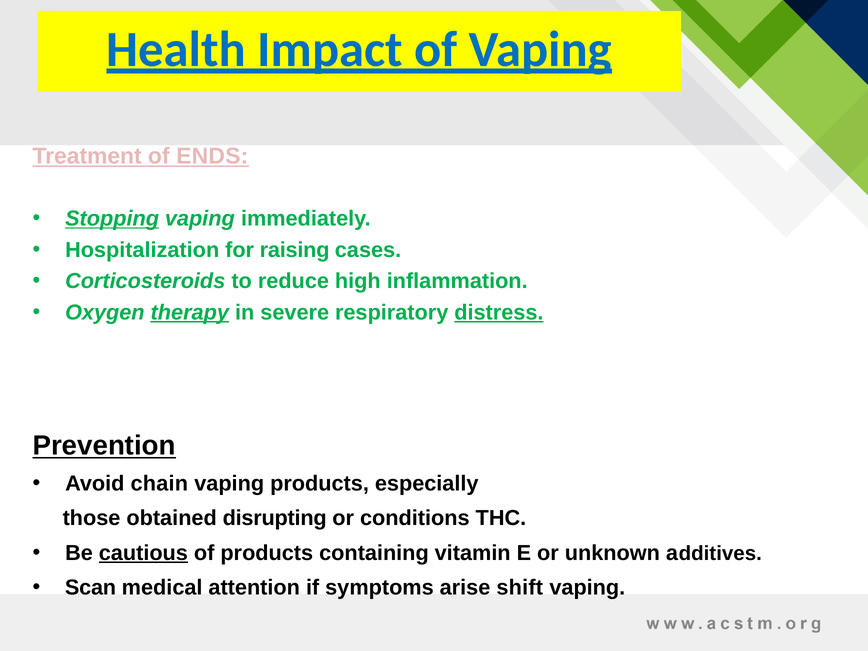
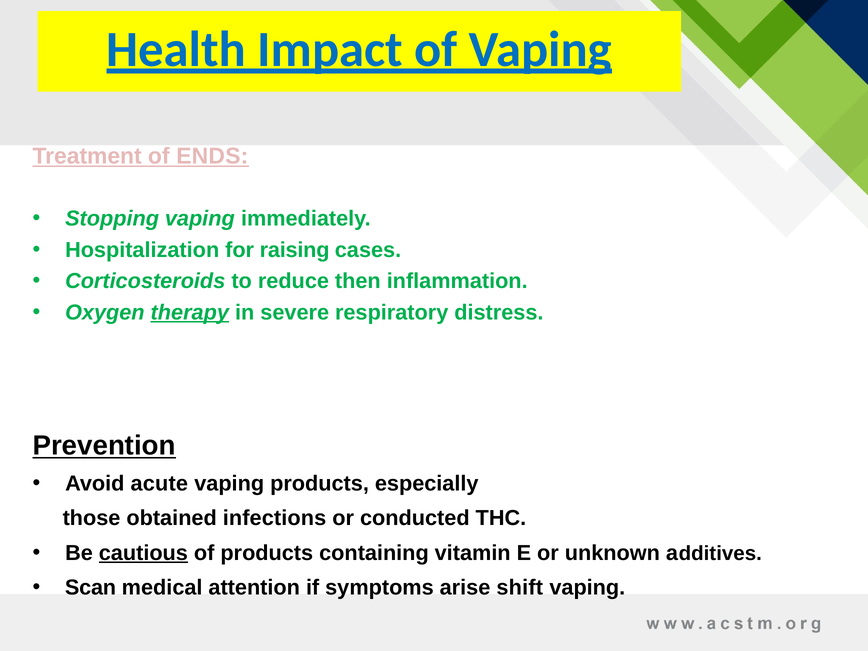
Stopping underline: present -> none (112, 219)
high: high -> then (358, 281)
distress underline: present -> none (499, 312)
chain: chain -> acute (159, 484)
disrupting: disrupting -> infections (274, 518)
conditions: conditions -> conducted (415, 518)
